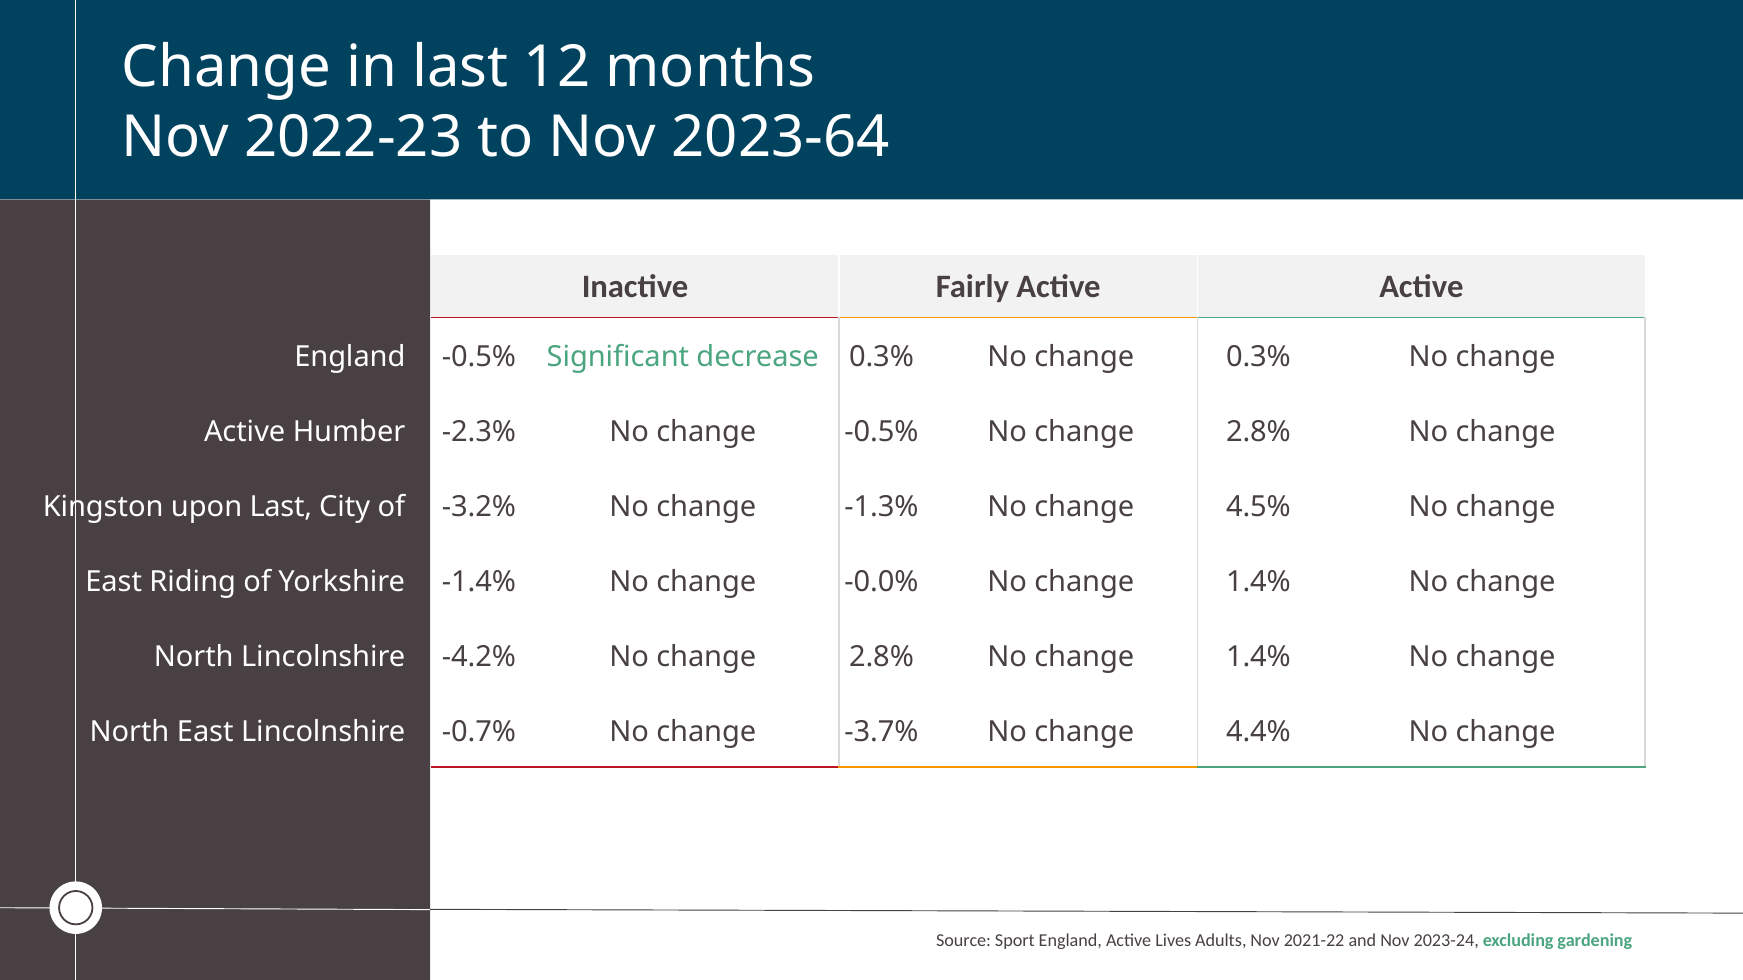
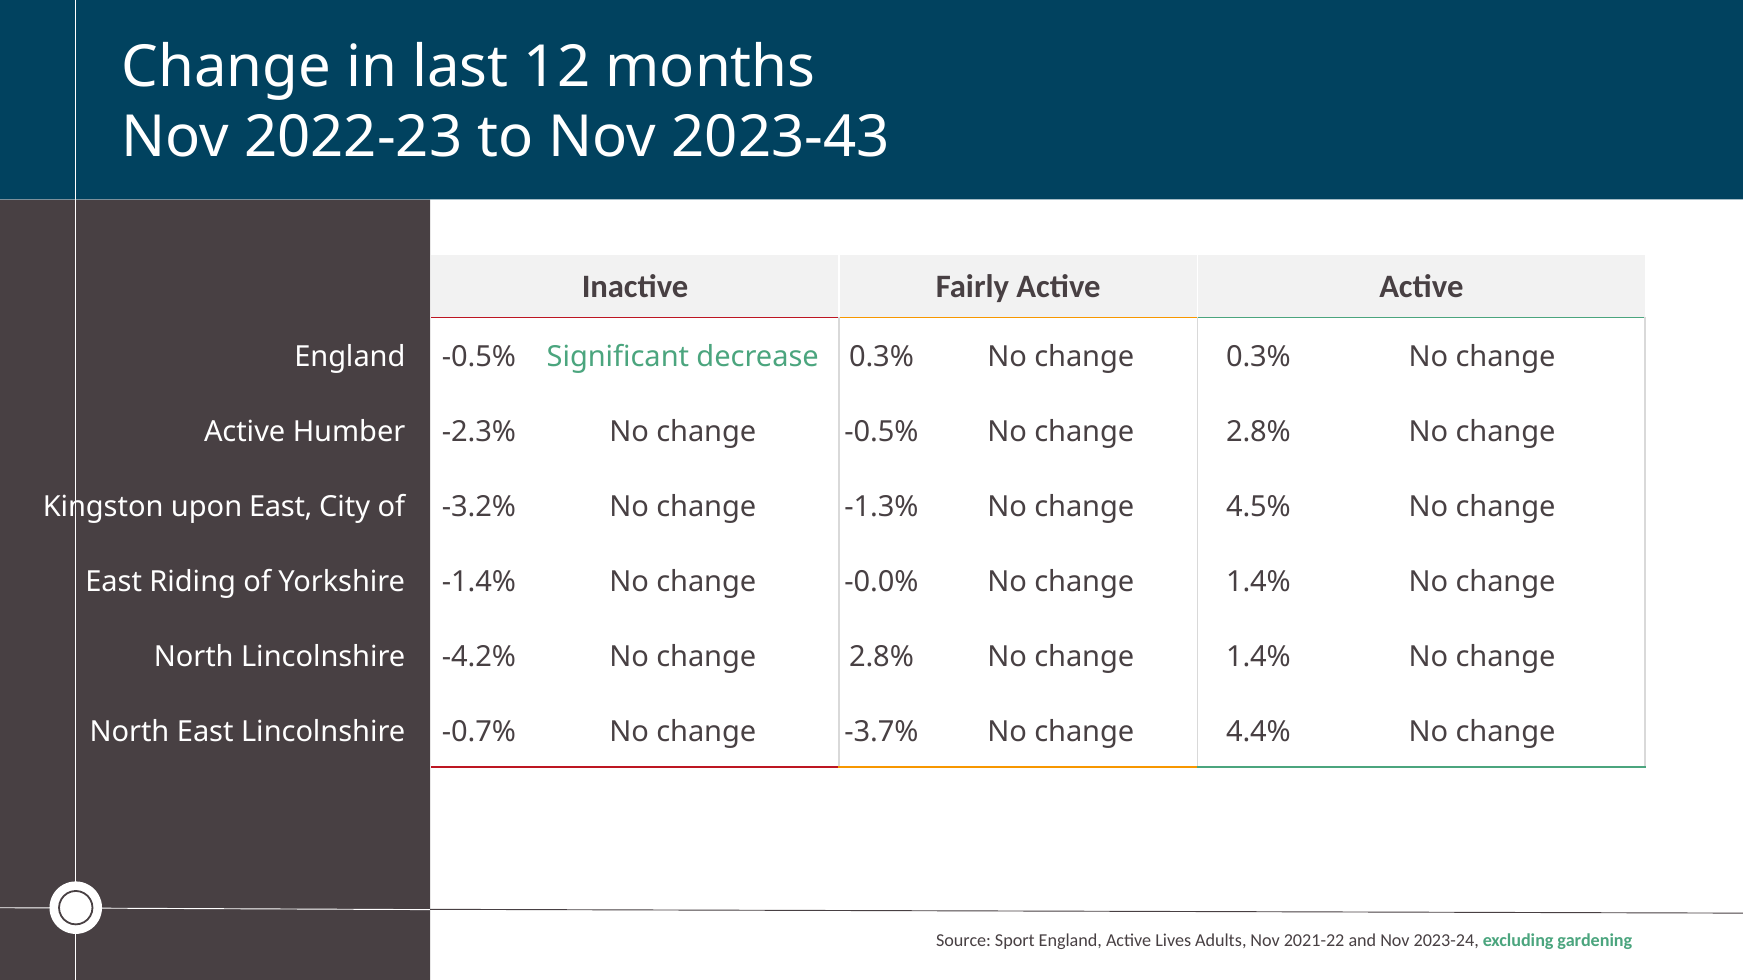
2023-64: 2023-64 -> 2023-43 (781, 137)
upon Last: Last -> East (281, 507)
